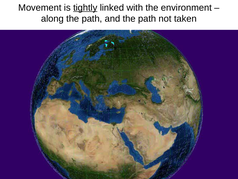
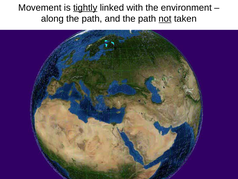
not underline: none -> present (165, 19)
